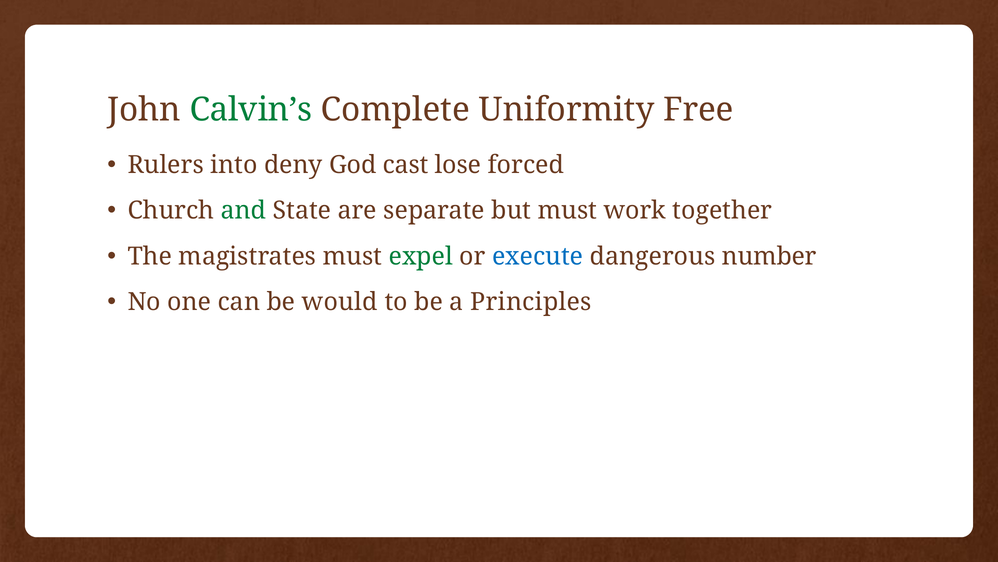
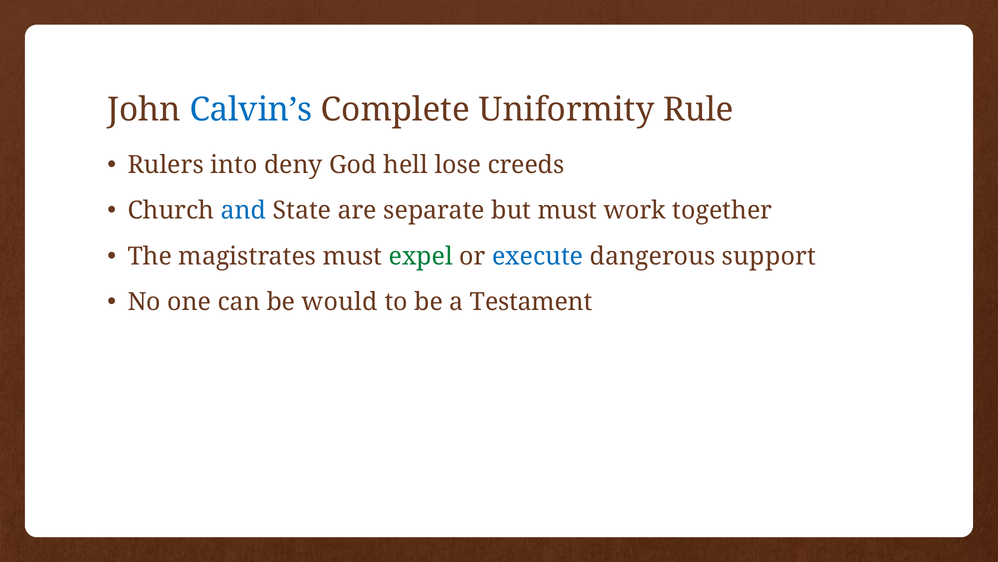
Calvin’s colour: green -> blue (251, 110)
Free: Free -> Rule (698, 110)
cast: cast -> hell (406, 165)
forced: forced -> creeds (526, 165)
and colour: green -> blue (244, 210)
number: number -> support (769, 256)
Principles: Principles -> Testament (531, 302)
